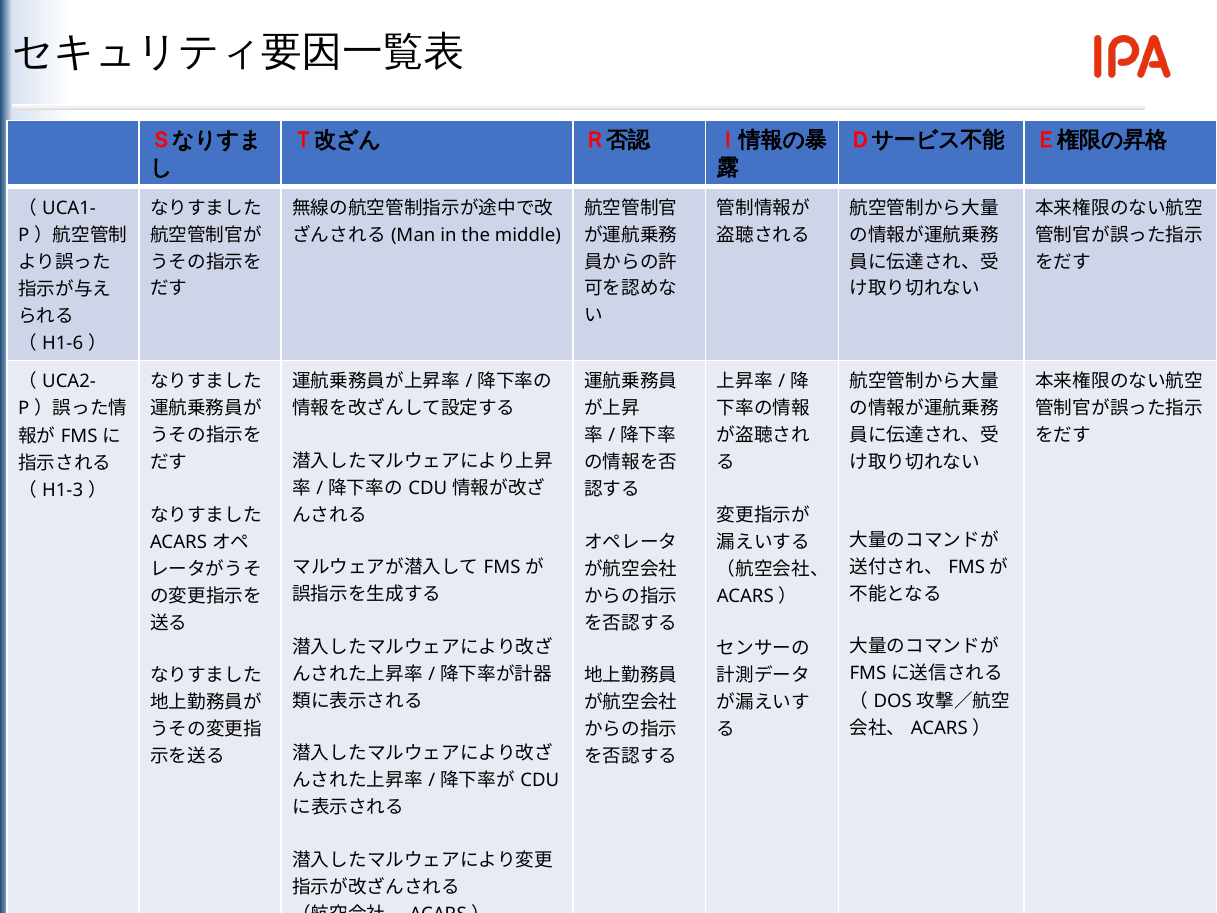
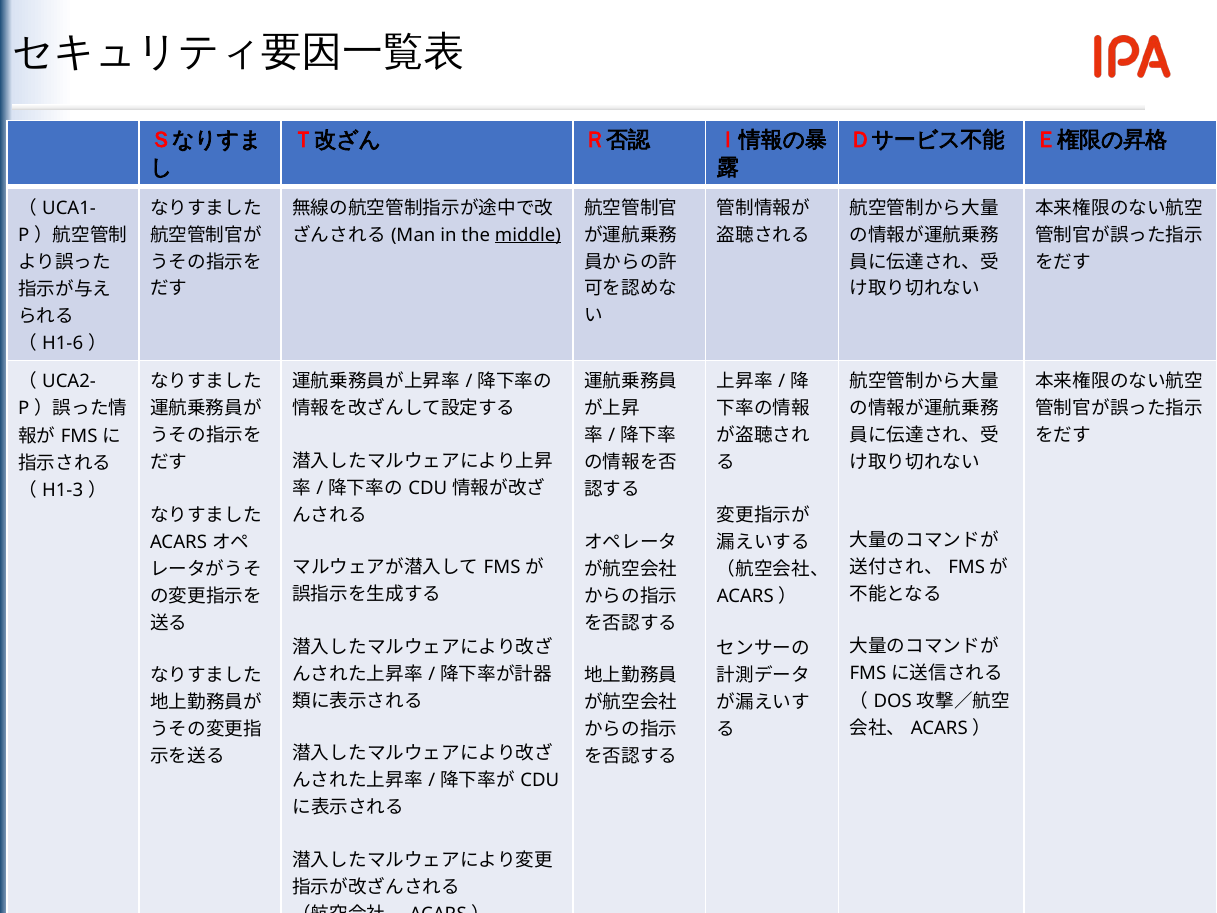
middle underline: none -> present (528, 235)
